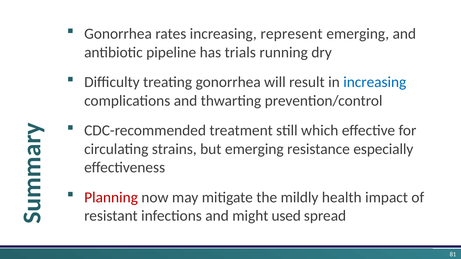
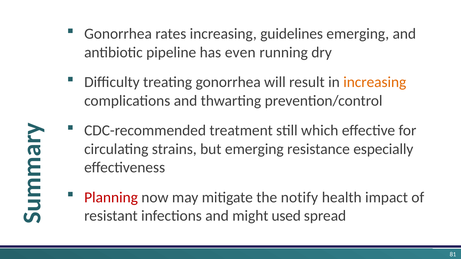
represent: represent -> guidelines (292, 34)
trials: trials -> even (240, 52)
increasing colour: blue -> orange (375, 82)
mildly: mildly -> notify (299, 198)
